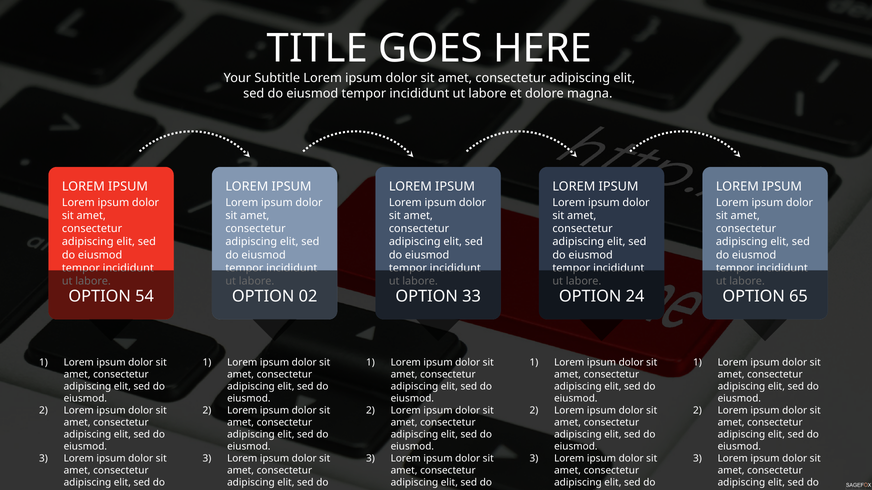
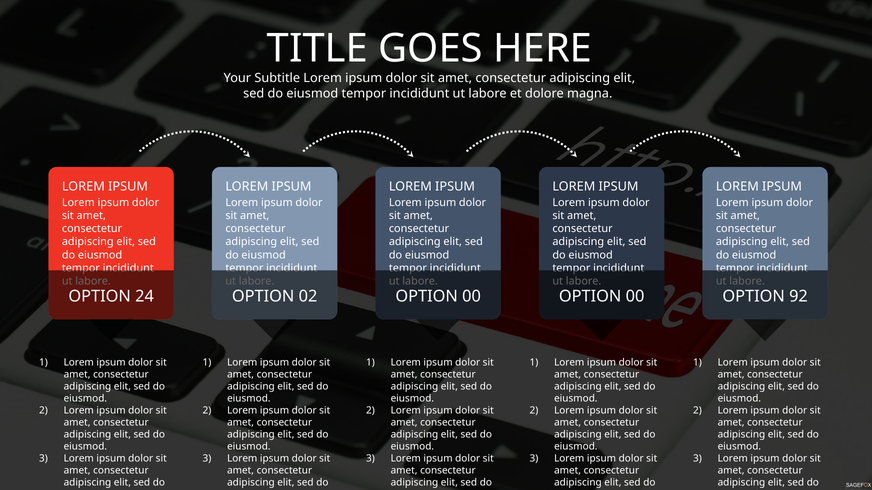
54: 54 -> 24 (145, 296)
33: 33 -> 00 (472, 296)
24: 24 -> 00 (635, 296)
65: 65 -> 92 (798, 296)
